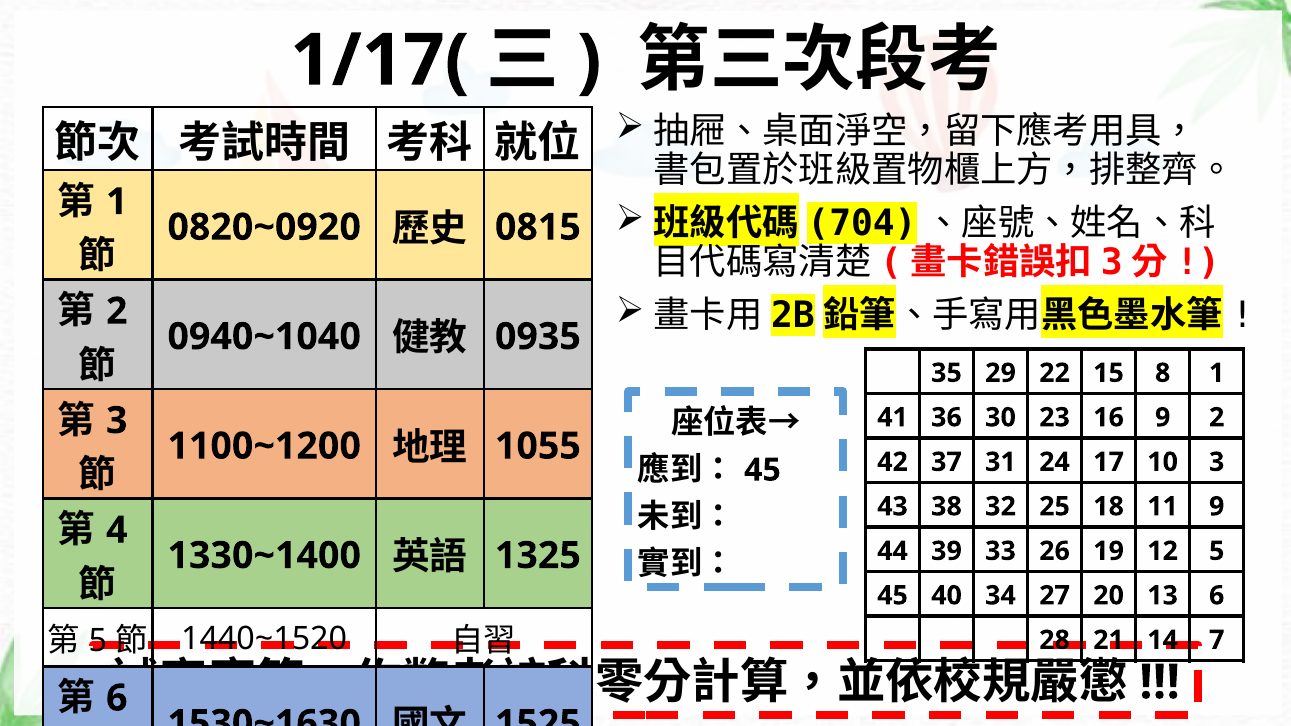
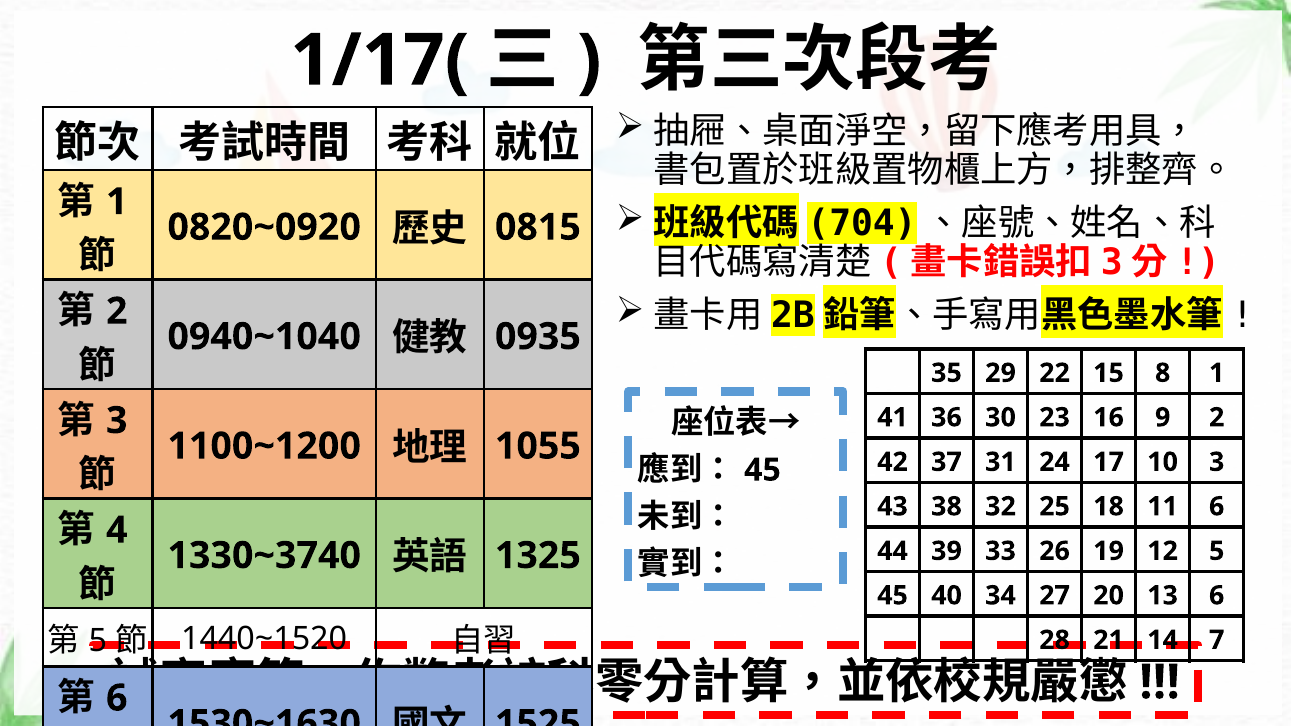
11 9: 9 -> 6 (1217, 507)
1330~1400: 1330~1400 -> 1330~3740 (264, 556)
